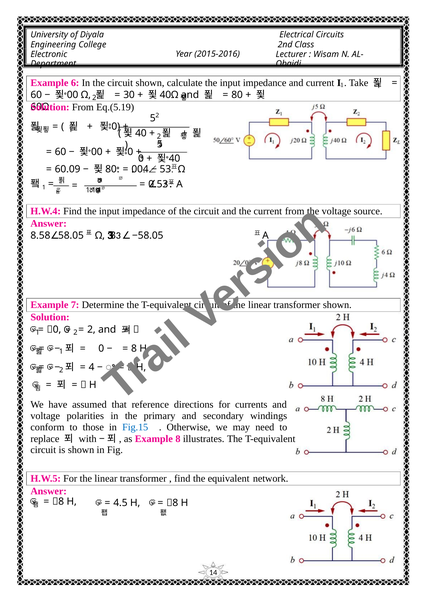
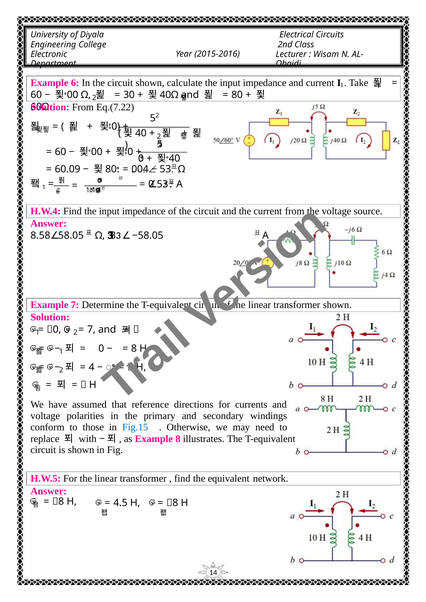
Eq.(5.19: Eq.(5.19 -> Eq.(7.22 (115, 107)
2: 2 -> 7 (91, 330)
